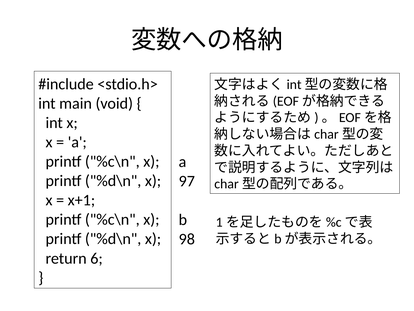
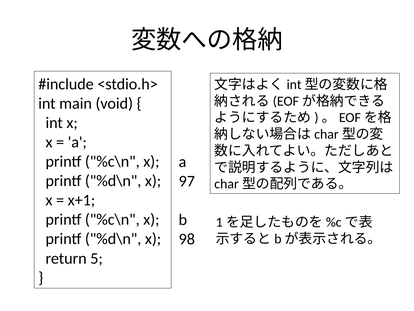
6: 6 -> 5 (96, 258)
